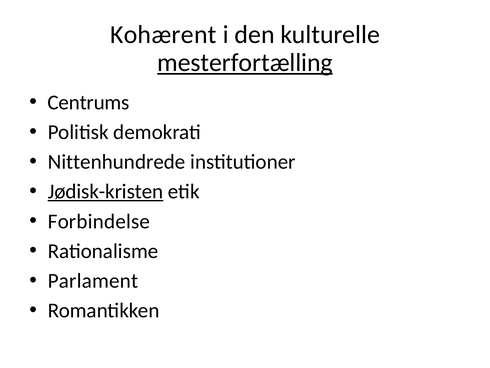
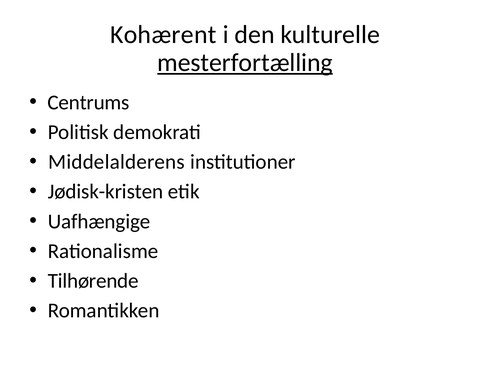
Nittenhundrede: Nittenhundrede -> Middelalderens (116, 162)
Jødisk-kristen underline: present -> none (106, 191)
Forbindelse: Forbindelse -> Uafhængige (99, 221)
Parlament: Parlament -> Tilhørende (93, 280)
